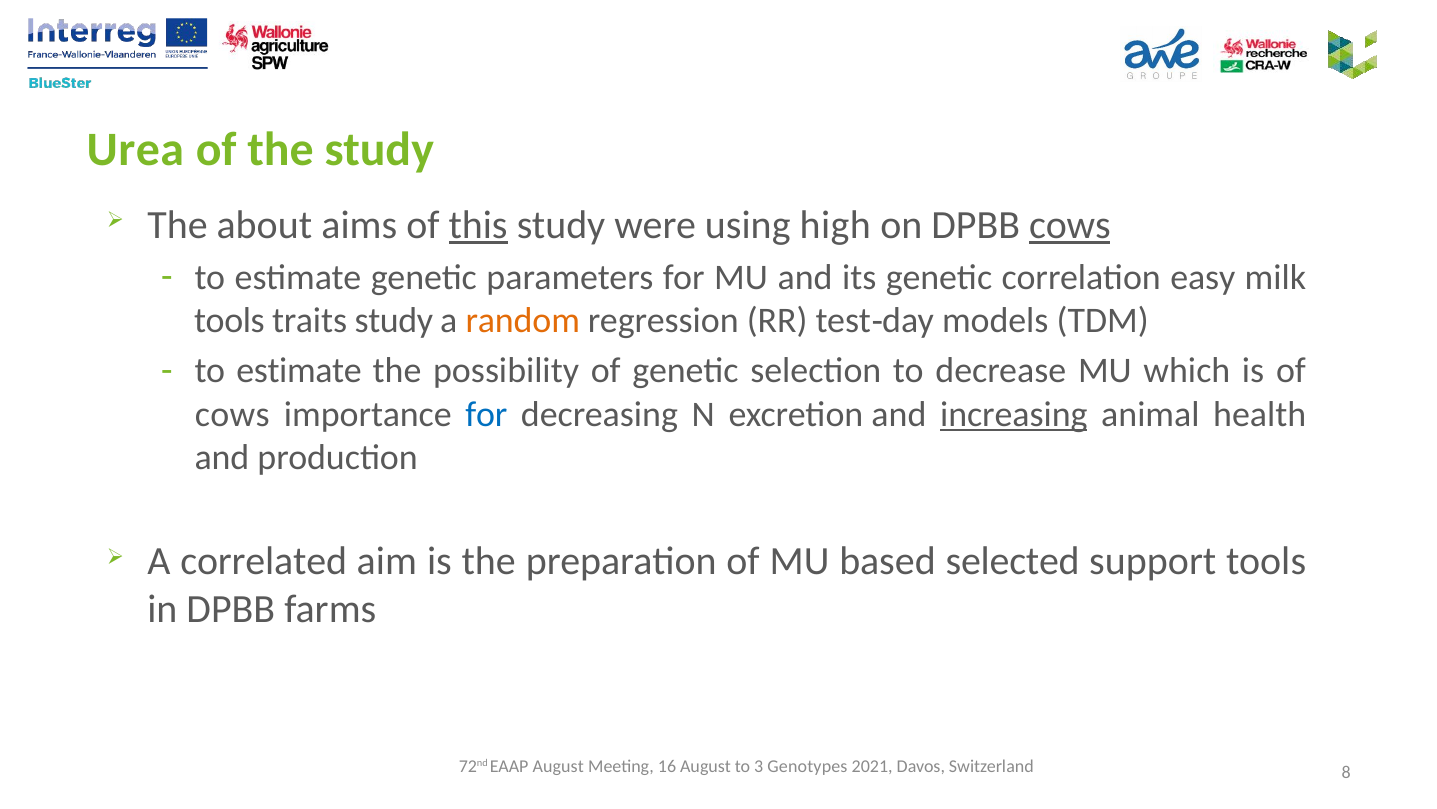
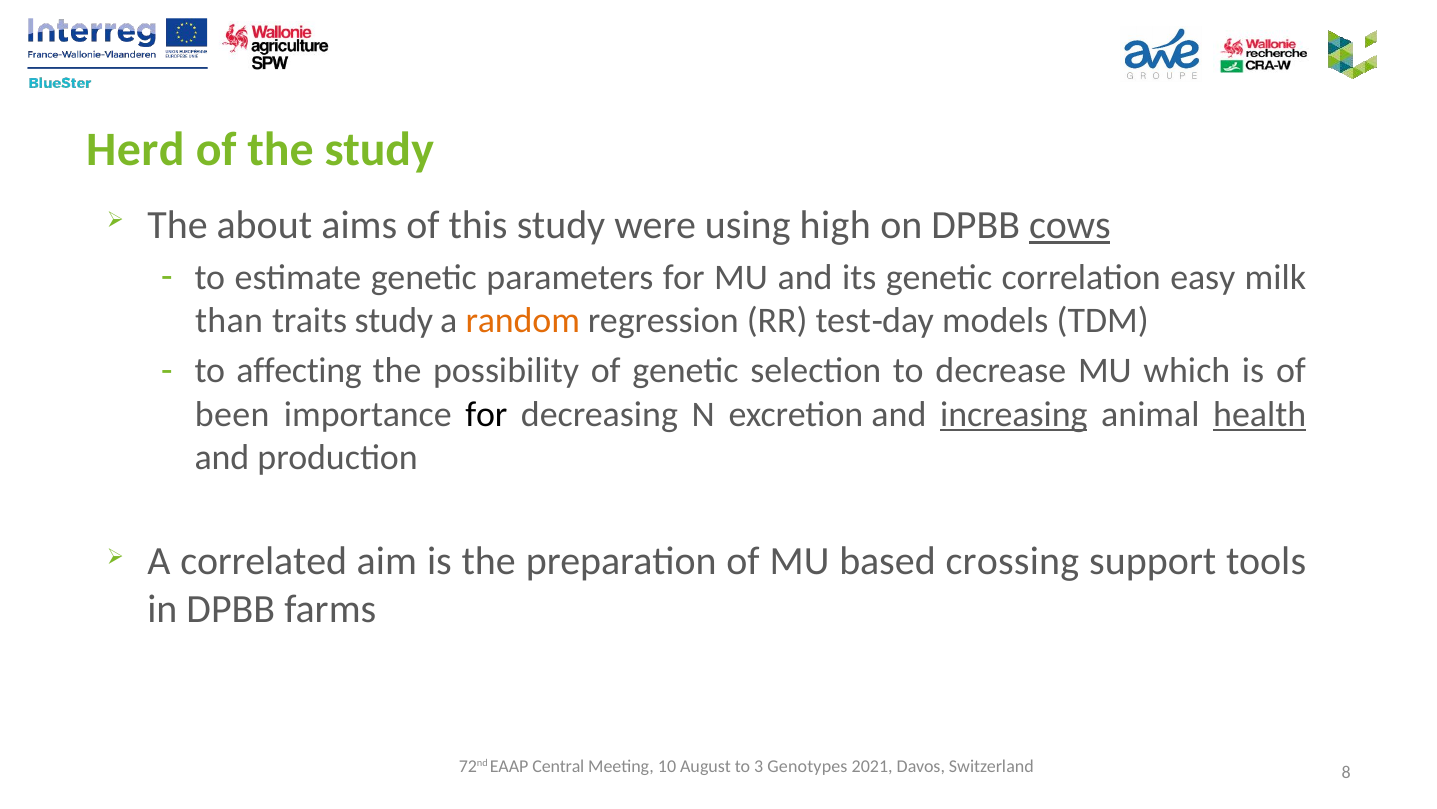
Urea: Urea -> Herd (135, 150)
this underline: present -> none (478, 225)
tools: tools -> than (229, 320)
estimate: estimate -> affecting (299, 371)
cows: cows -> been (232, 414)
for colour: blue -> black (486, 414)
health underline: none -> present (1260, 414)
selected: selected -> crossing (1012, 561)
EAAP August: August -> Central (558, 766)
16: 16 -> 10 (667, 766)
